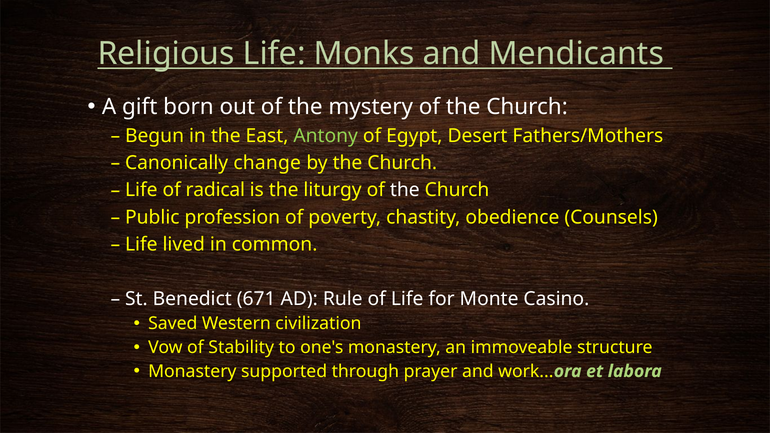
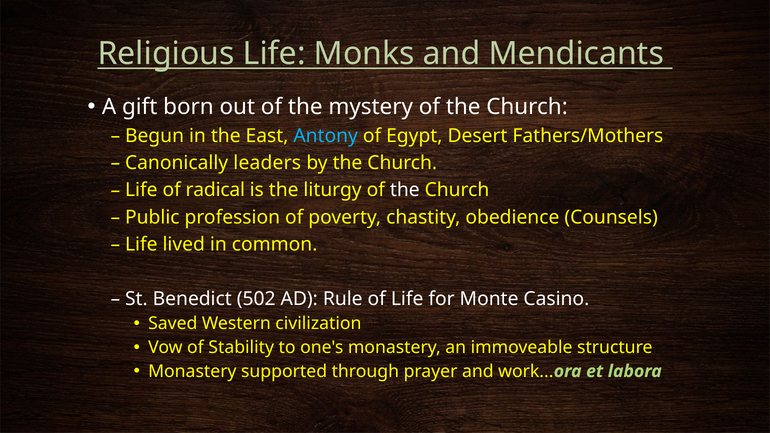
Antony colour: light green -> light blue (326, 136)
change: change -> leaders (267, 163)
671: 671 -> 502 (256, 299)
